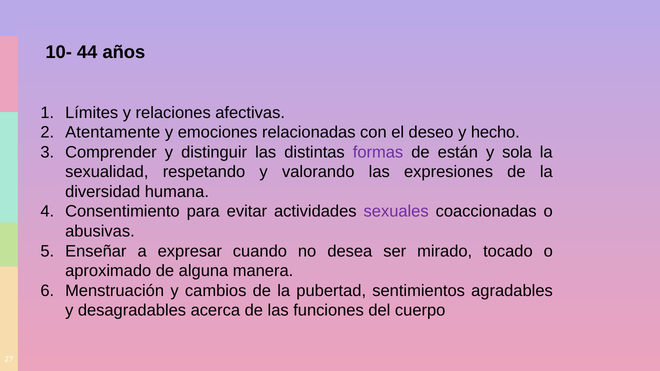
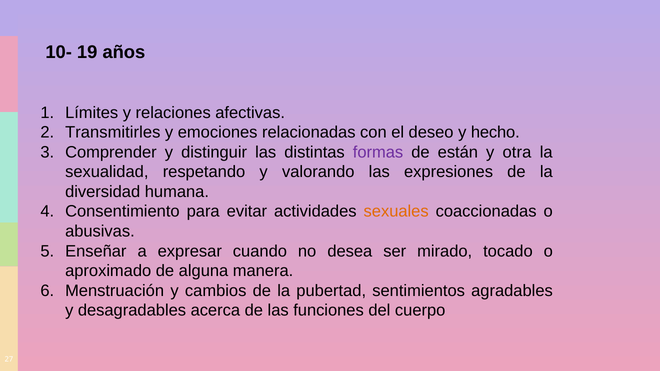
44: 44 -> 19 (87, 52)
Atentamente: Atentamente -> Transmitirles (113, 132)
sola: sola -> otra (517, 152)
sexuales colour: purple -> orange (396, 212)
